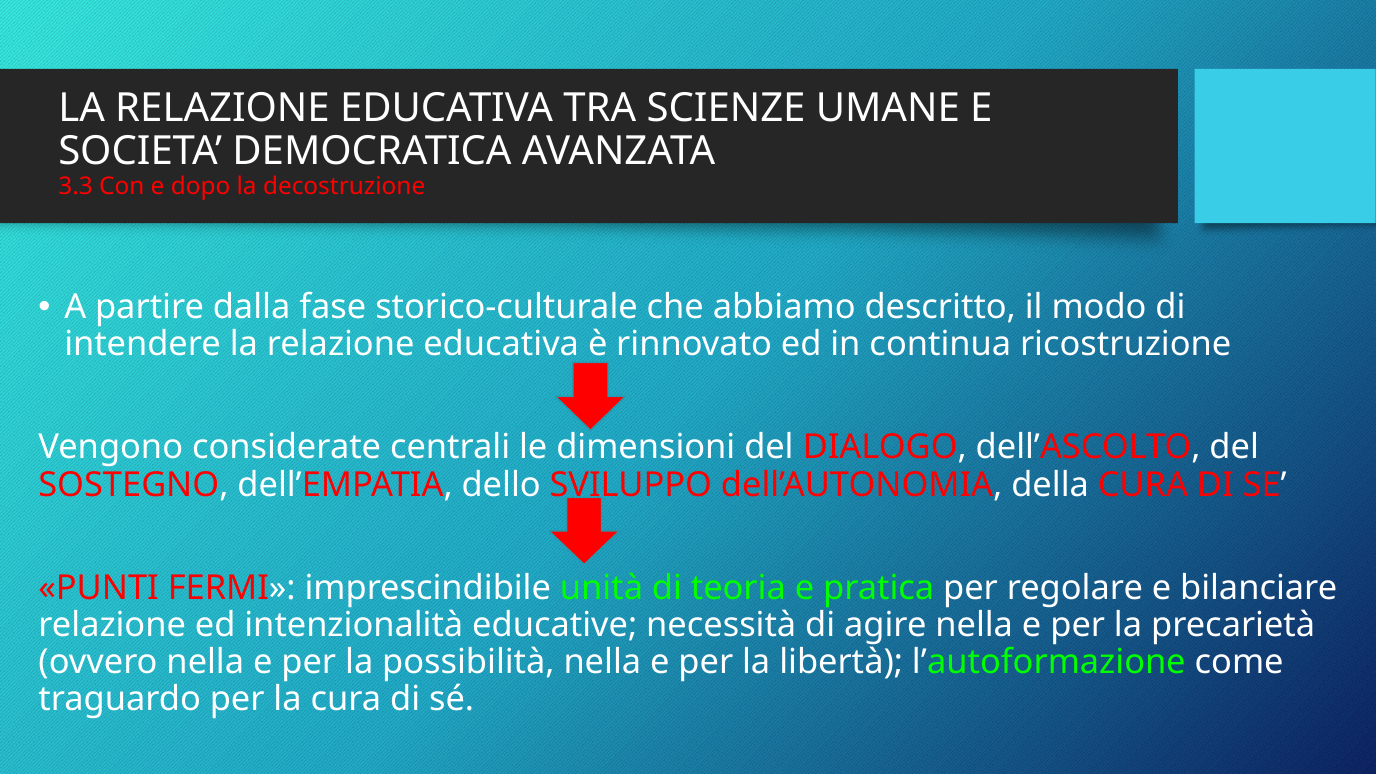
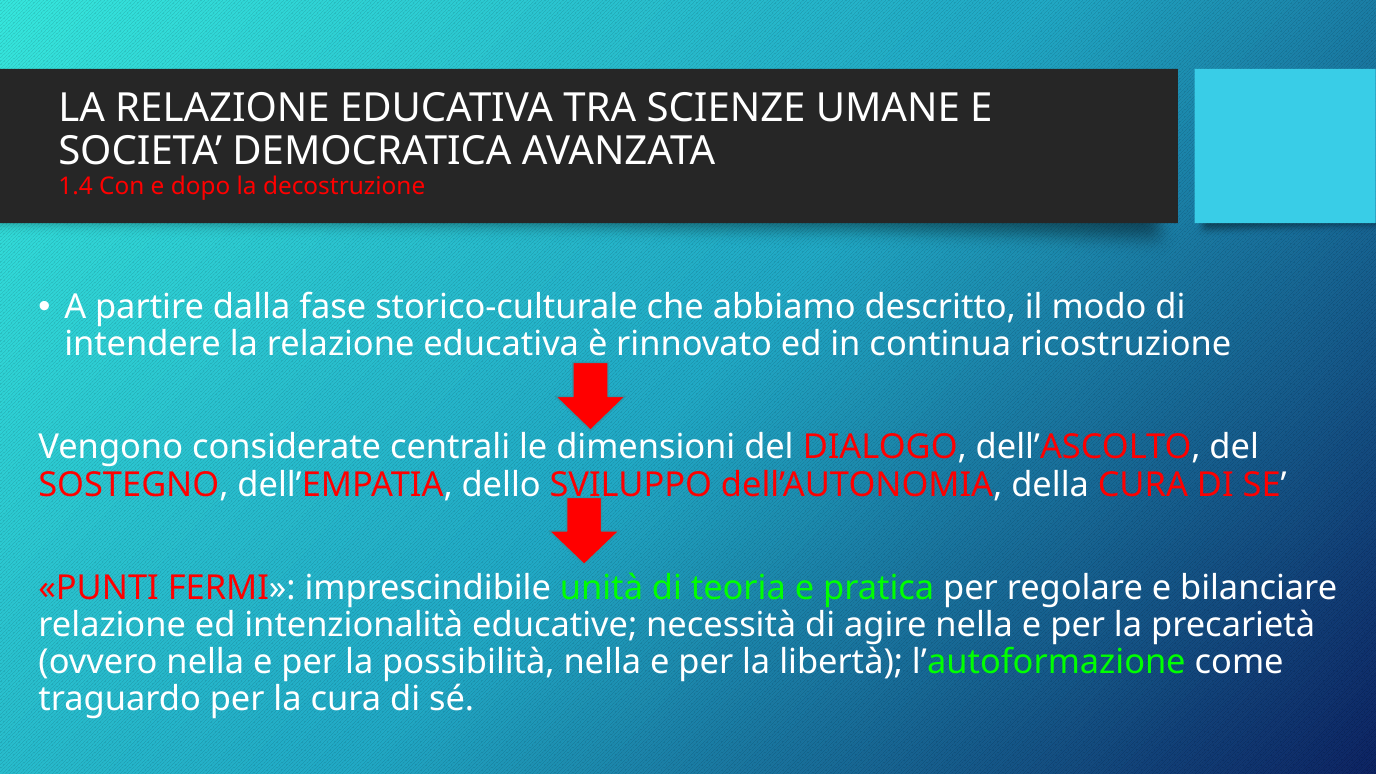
3.3: 3.3 -> 1.4 (76, 186)
